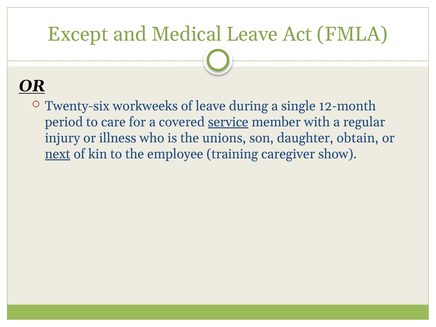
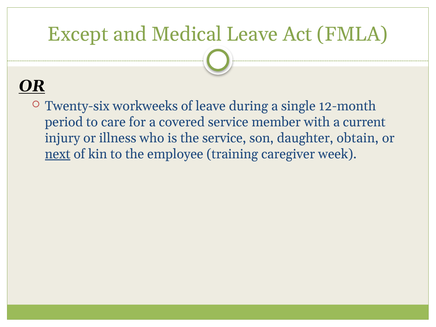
service underline: present -> none (228, 122)
regular: regular -> current (364, 122)
the unions: unions -> service (224, 138)
show: show -> week (337, 154)
